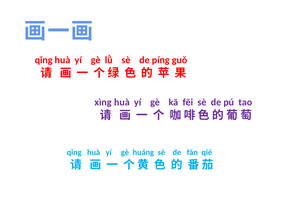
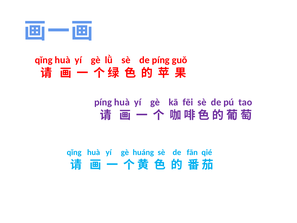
xìng: xìng -> píng (103, 102)
